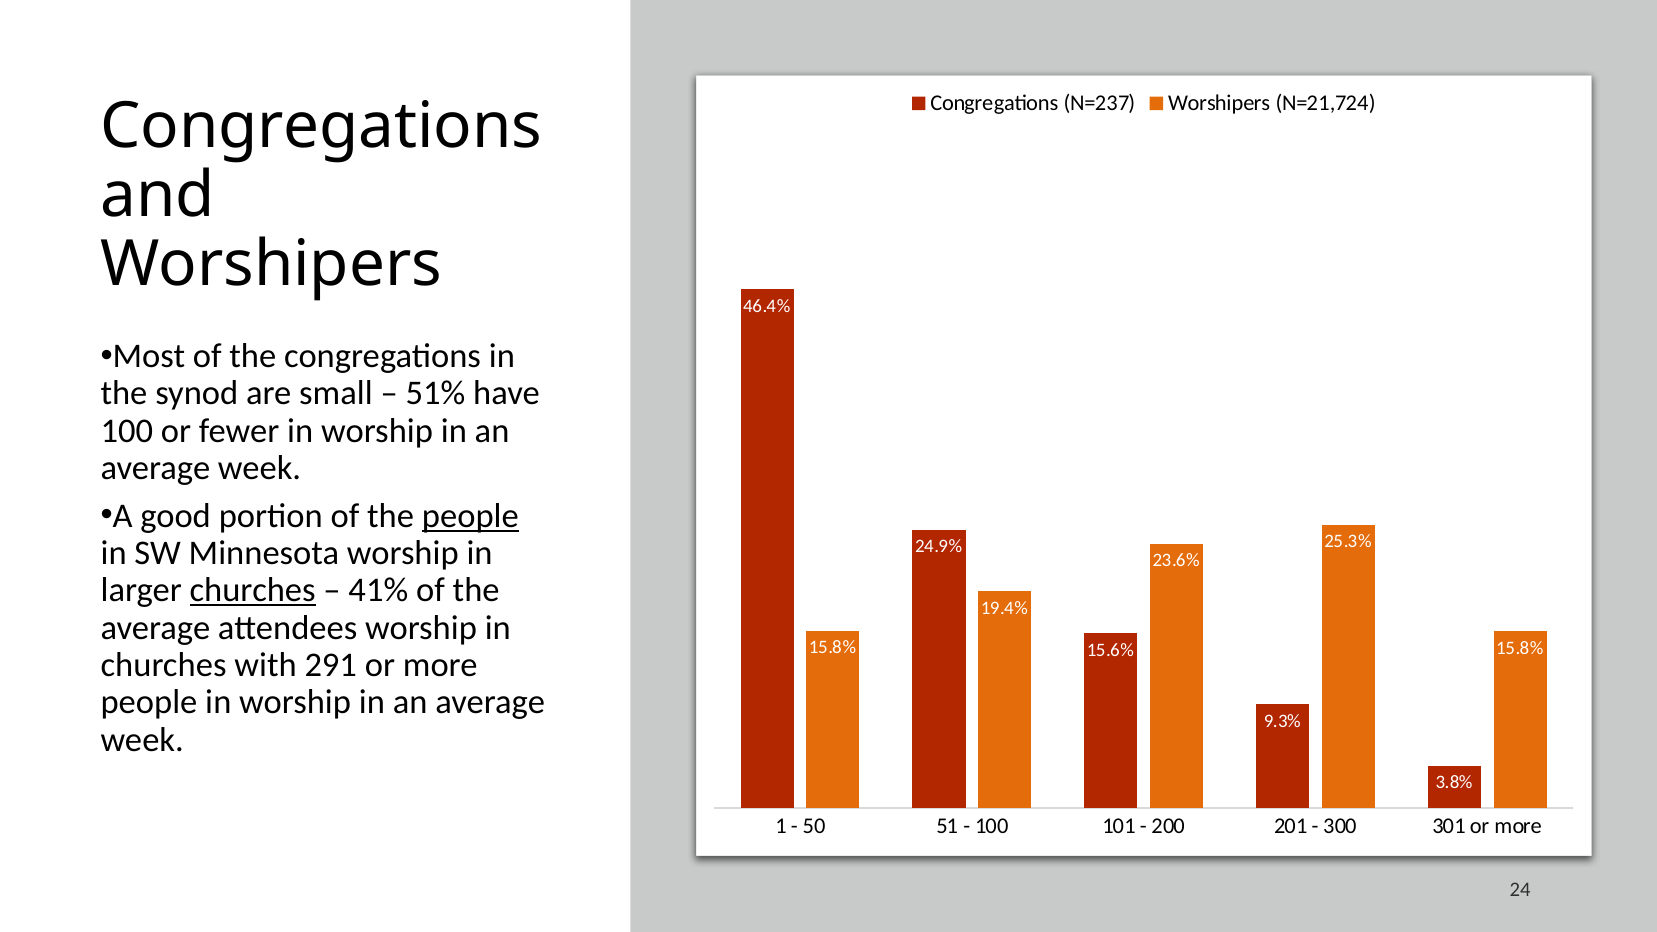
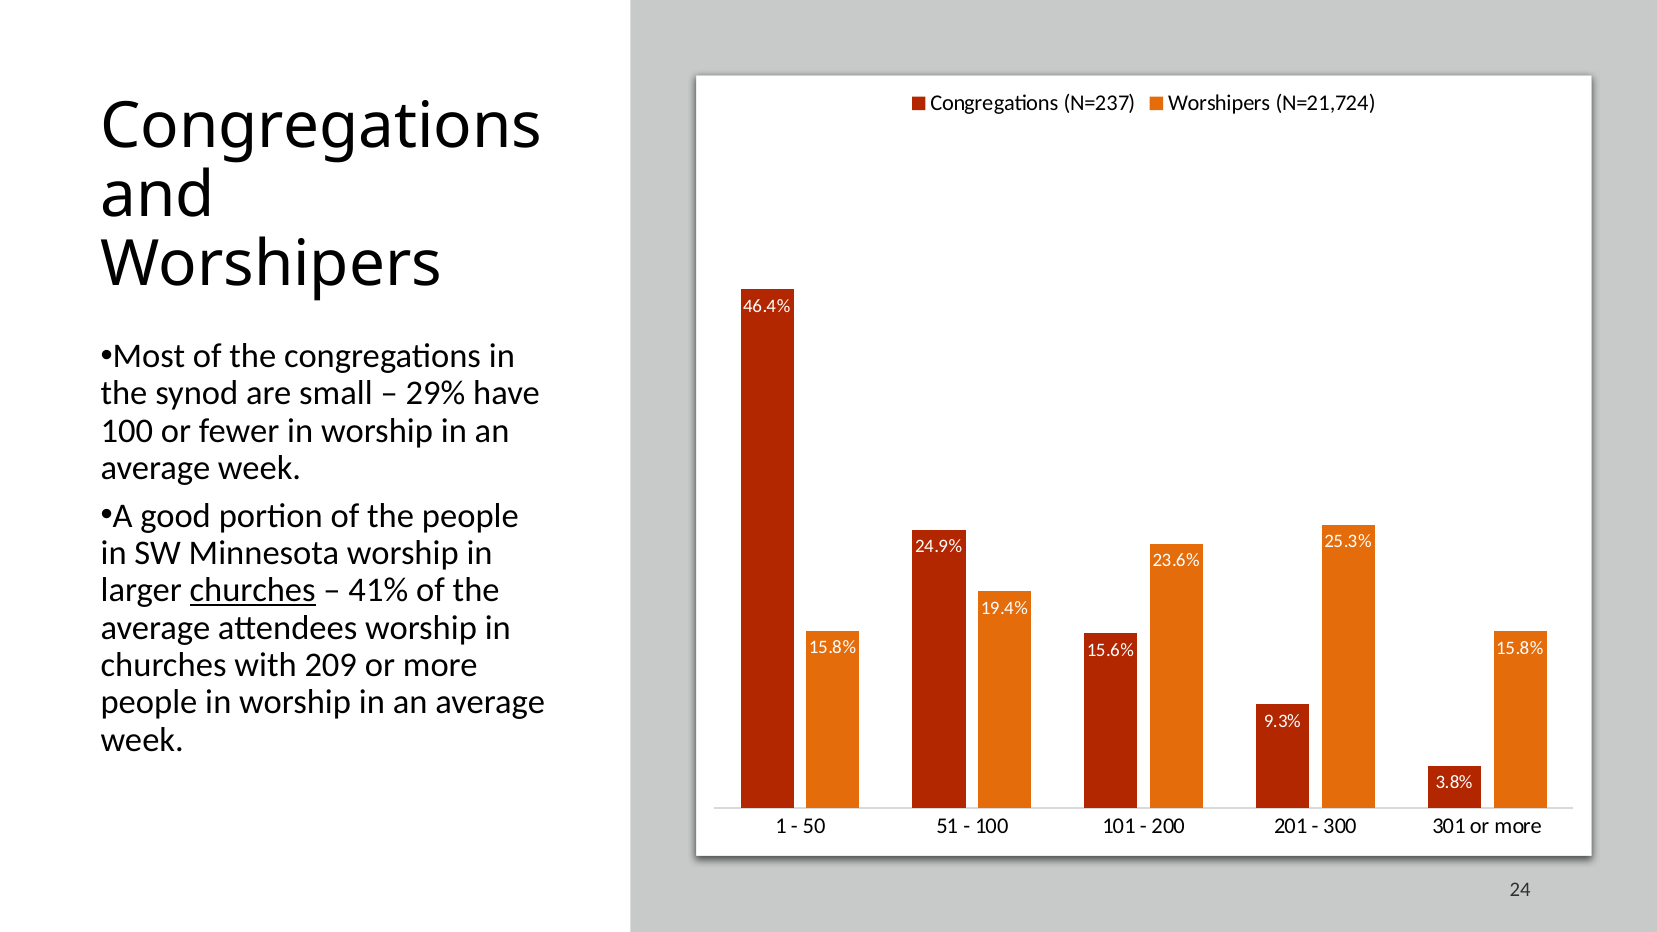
51%: 51% -> 29% (435, 393)
people underline: present -> none (470, 516)
291: 291 -> 209 (331, 665)
